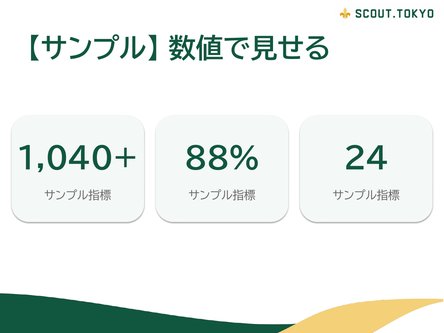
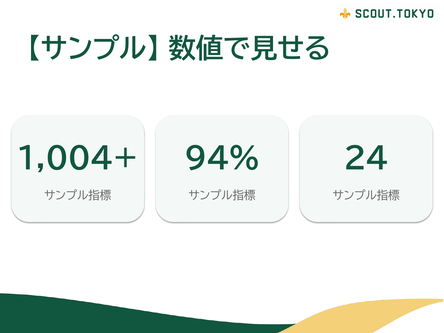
1,040+: 1,040+ -> 1,004+ (78, 159)
88%: 88% -> 94% (222, 159)
